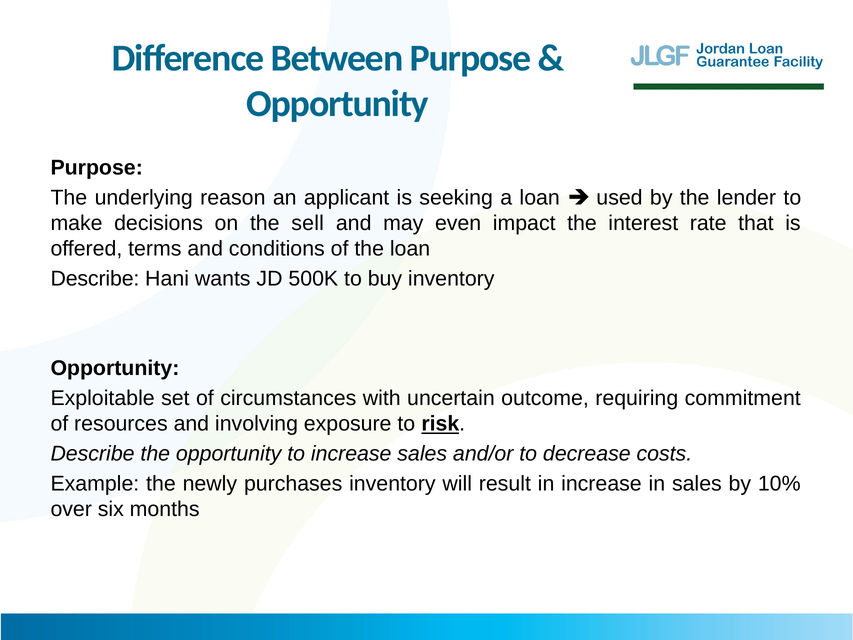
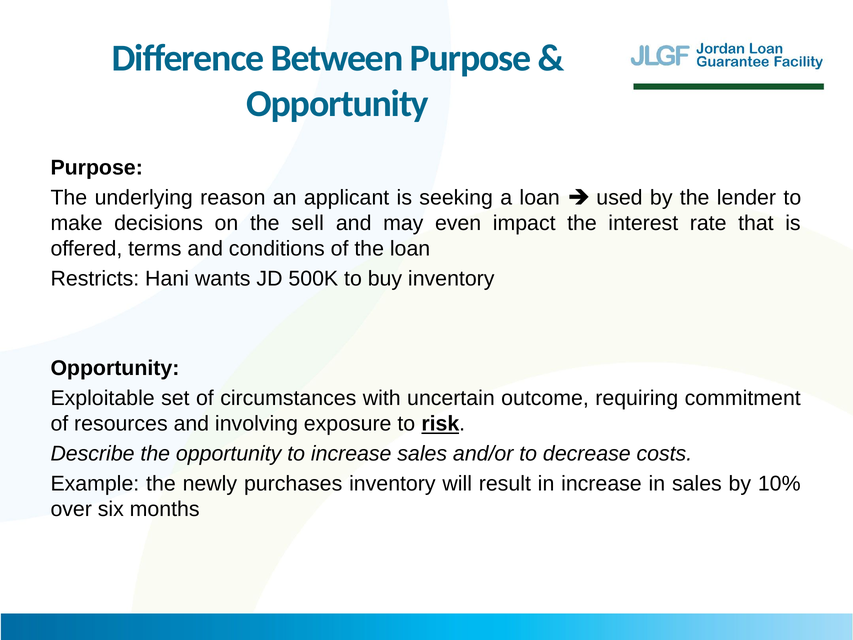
Describe: Describe -> Restricts (95, 279)
